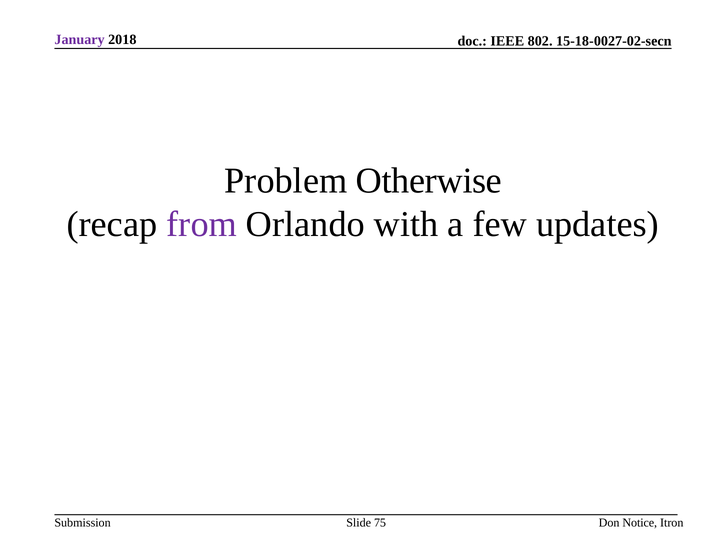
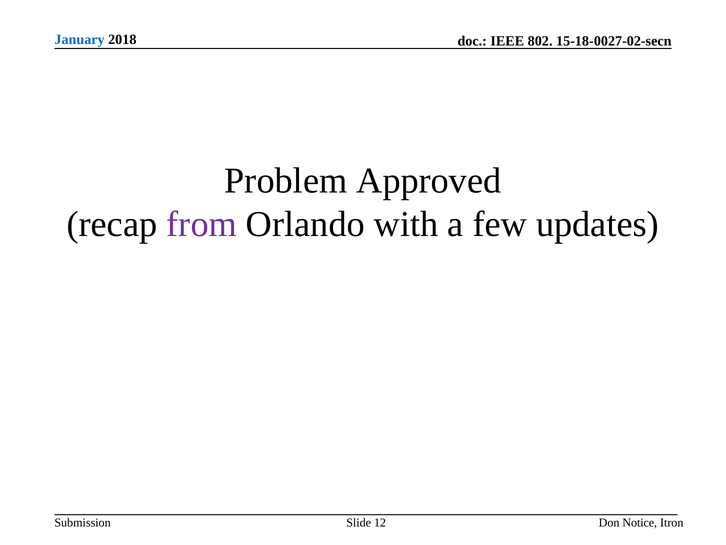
January colour: purple -> blue (80, 40)
Otherwise: Otherwise -> Approved (429, 180)
75: 75 -> 12 (380, 522)
